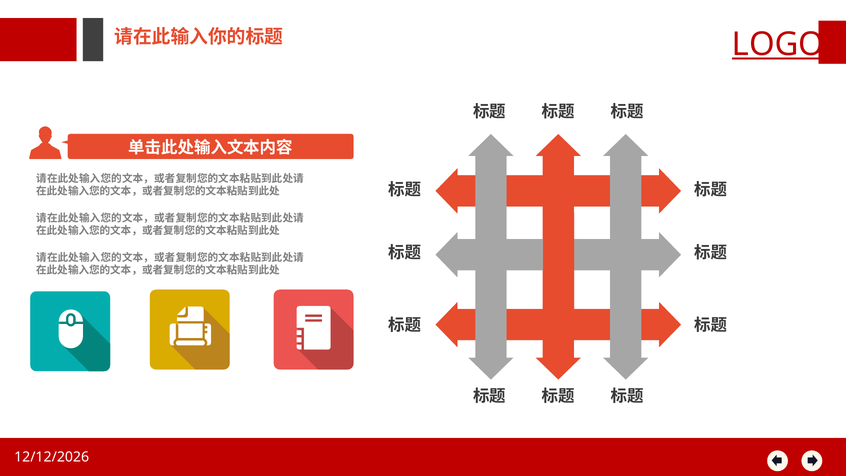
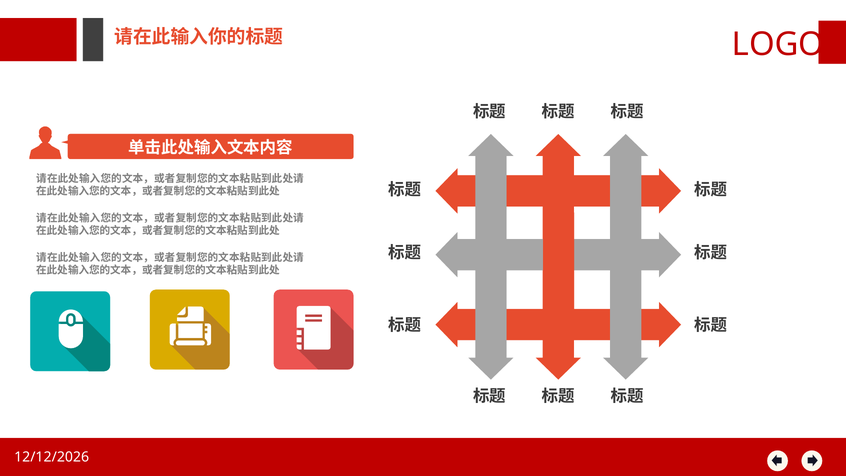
LOGO underline: present -> none (778, 44)
